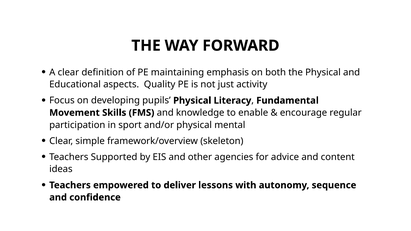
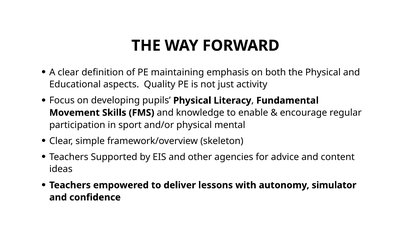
sequence: sequence -> simulator (334, 185)
